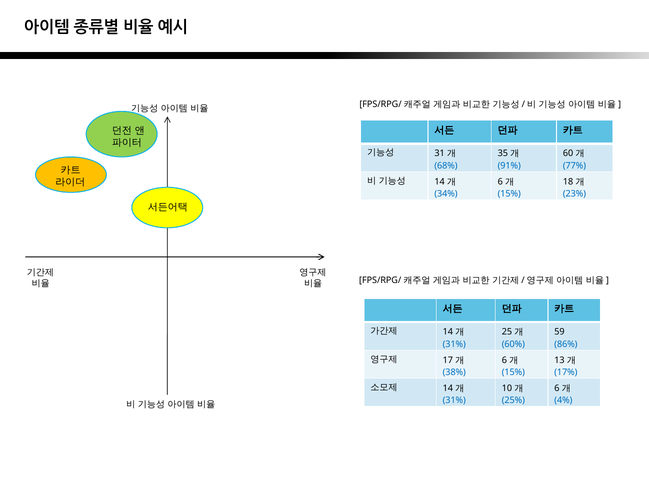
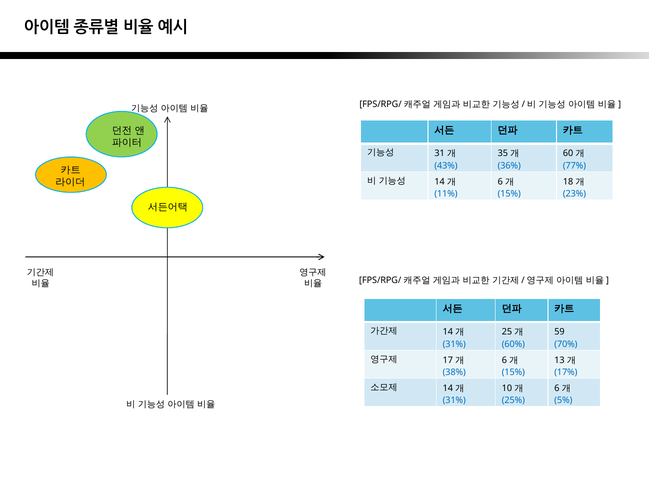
68%: 68% -> 43% (446, 166)
91%: 91% -> 36% (509, 166)
34%: 34% -> 11% (446, 194)
86%: 86% -> 70% (566, 345)
4%: 4% -> 5% (563, 401)
